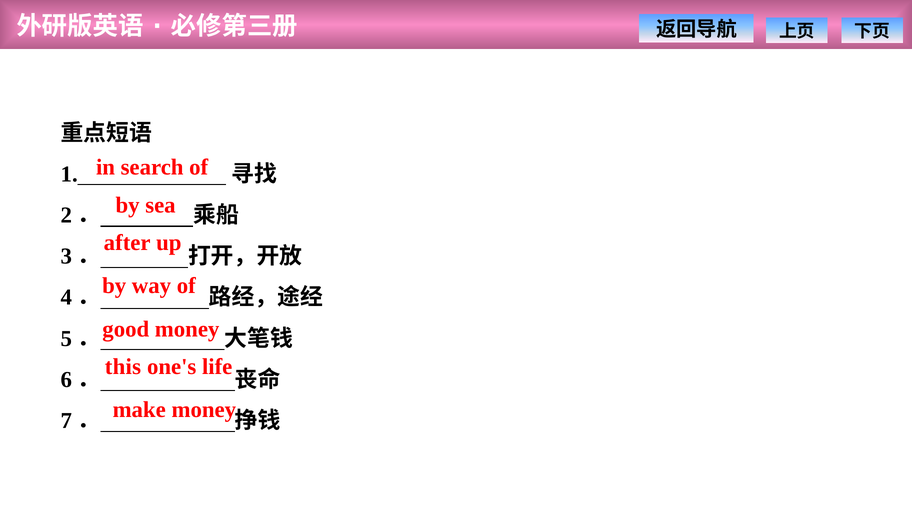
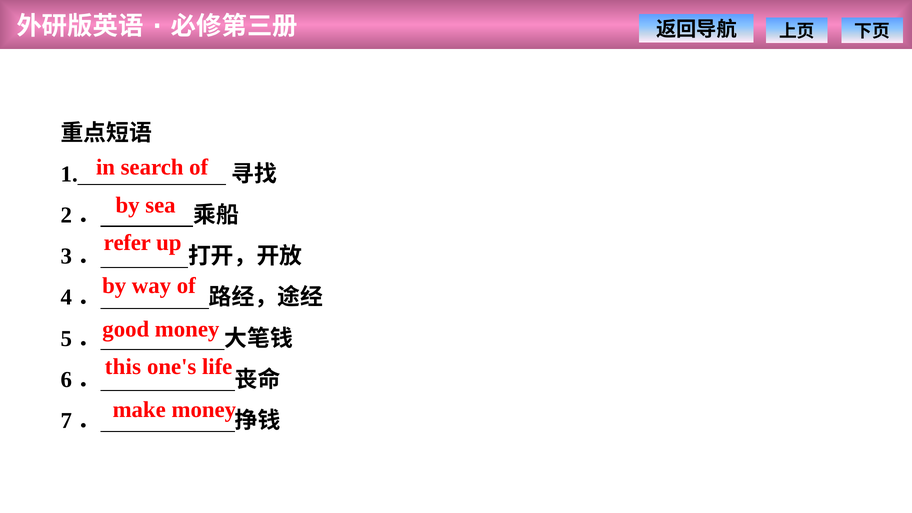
after: after -> refer (127, 243)
